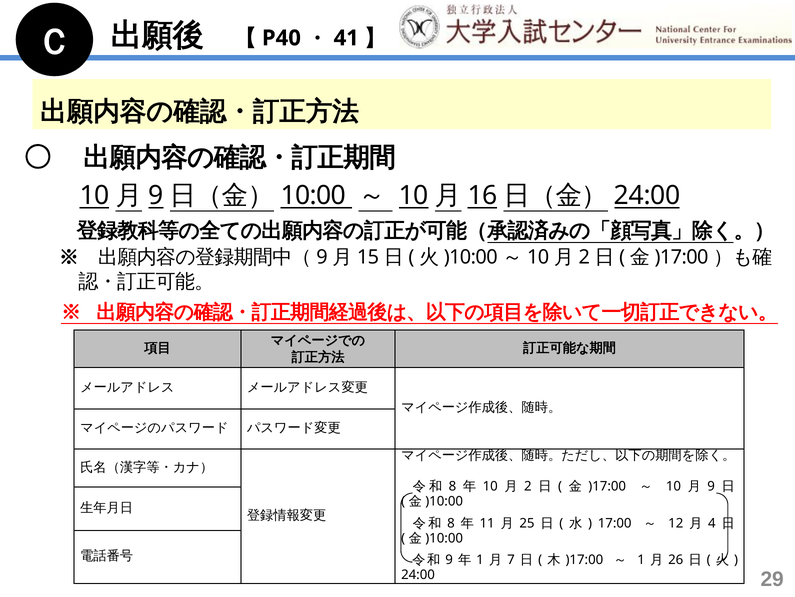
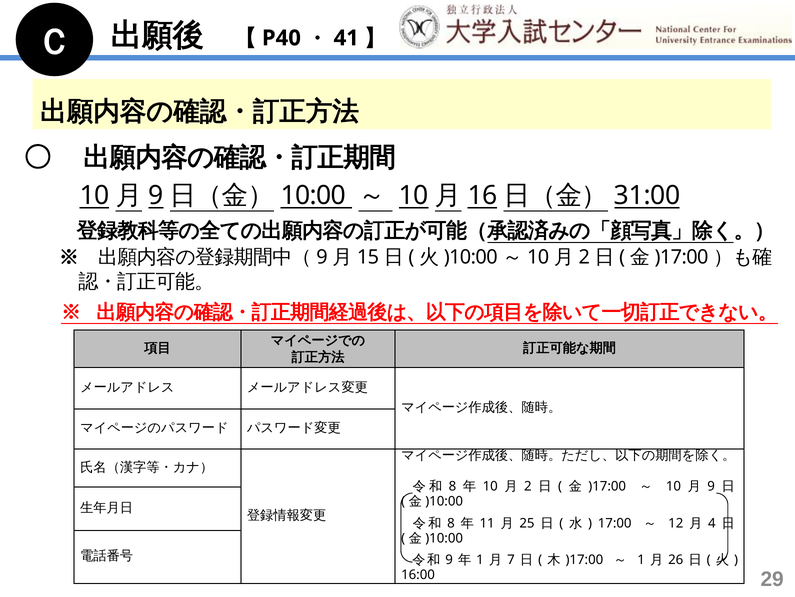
24:00: 24:00 -> 31:00 (647, 195)
24:00: 24:00 -> 16:00 (418, 574)
